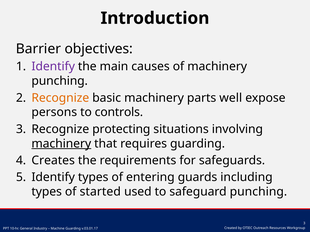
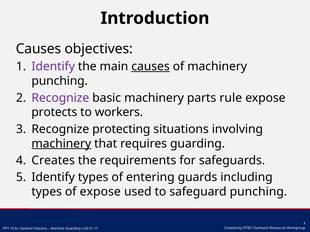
Barrier: Barrier -> Causes (39, 49)
causes underline: none -> present (151, 67)
Recognize colour: orange -> purple (60, 98)
well: well -> rule (231, 98)
persons: persons -> protects (54, 113)
controls: controls -> workers (119, 113)
of started: started -> expose (100, 192)
